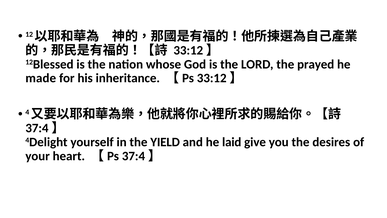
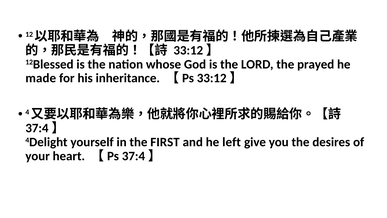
YIELD: YIELD -> FIRST (165, 142)
laid: laid -> left (232, 142)
